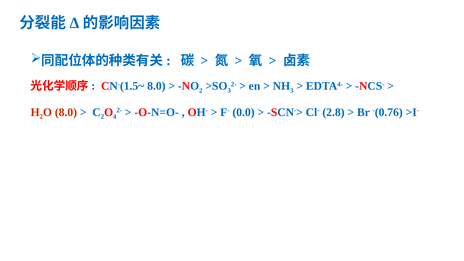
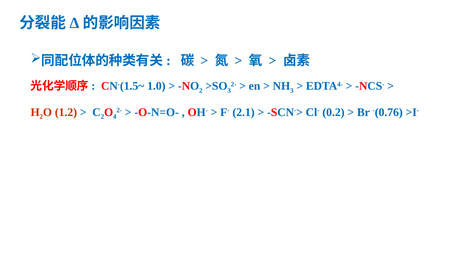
CN-(1.5~ 8.0: 8.0 -> 1.0 (156, 86)
8.0: 8.0 -> 1.2 (66, 112)
0.0: 0.0 -> 2.1 (244, 112)
2.8: 2.8 -> 0.2 (333, 112)
